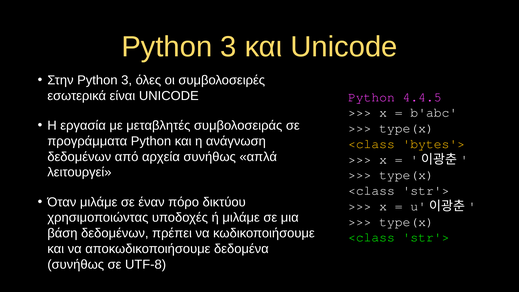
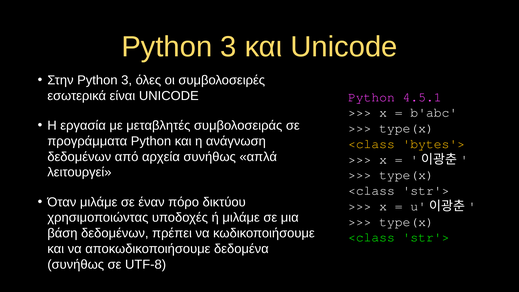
4.4.5: 4.4.5 -> 4.5.1 (422, 97)
